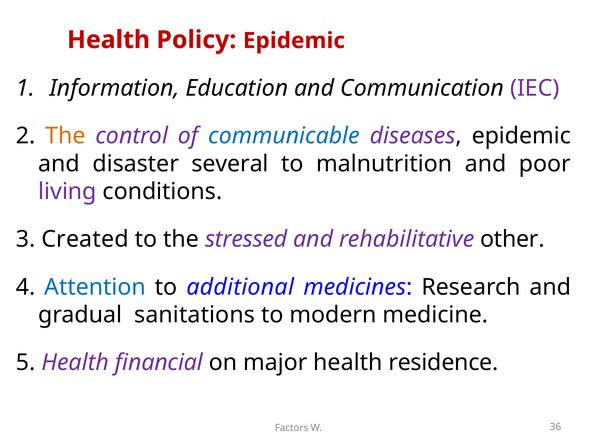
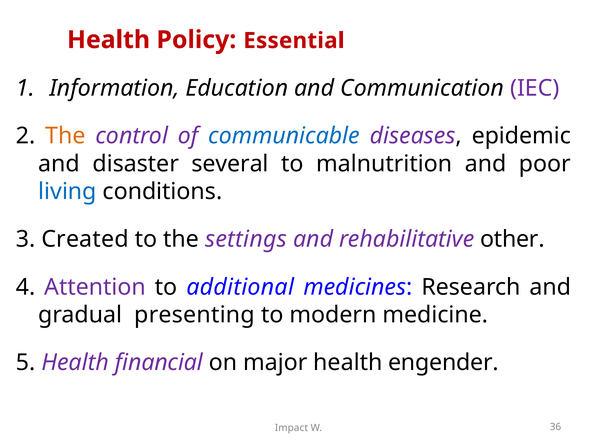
Policy Epidemic: Epidemic -> Essential (294, 41)
living colour: purple -> blue (67, 191)
stressed: stressed -> settings (246, 239)
Attention colour: blue -> purple (95, 287)
sanitations: sanitations -> presenting (195, 315)
residence: residence -> engender (443, 362)
Factors: Factors -> Impact (291, 428)
